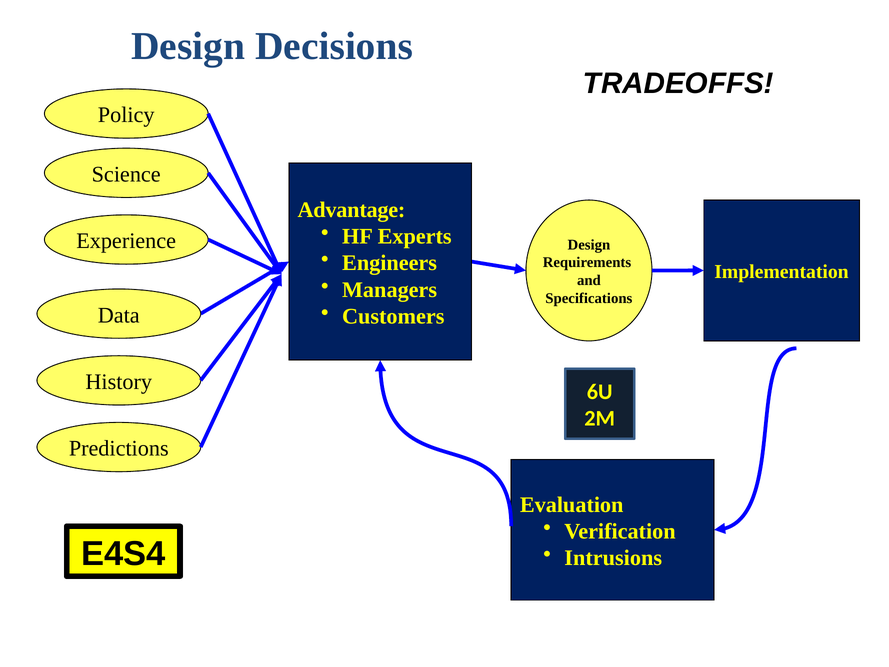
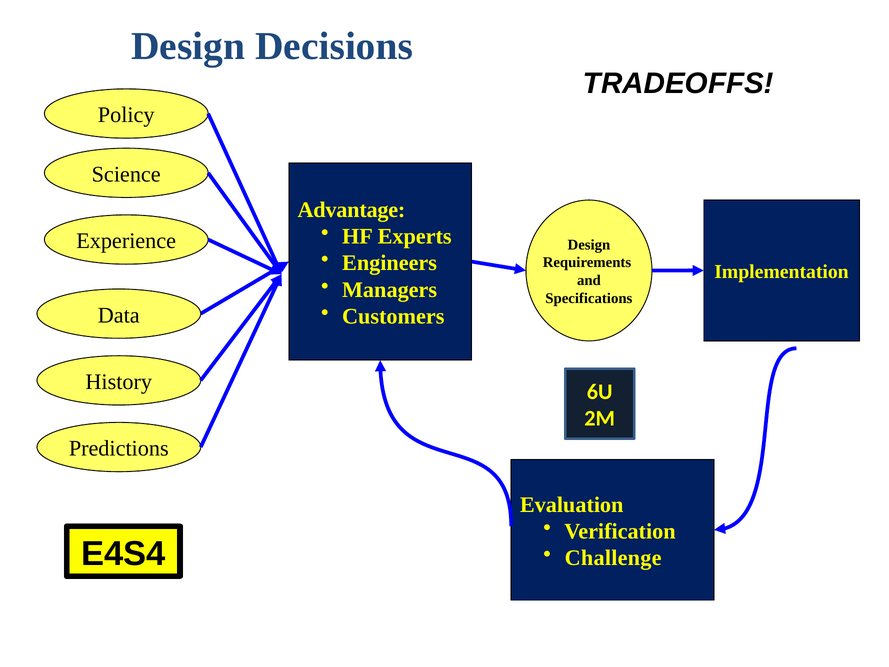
Intrusions: Intrusions -> Challenge (613, 558)
